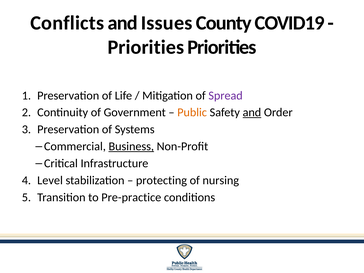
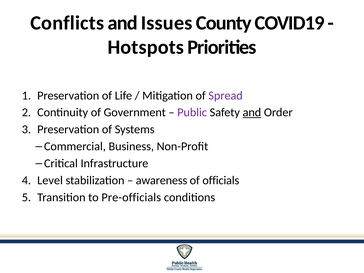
Priorities: Priorities -> Hotspots (146, 47)
Public colour: orange -> purple (192, 112)
Business underline: present -> none (131, 146)
protecting: protecting -> awareness (162, 180)
nursing: nursing -> officials (221, 180)
Pre-practice: Pre-practice -> Pre-officials (131, 197)
